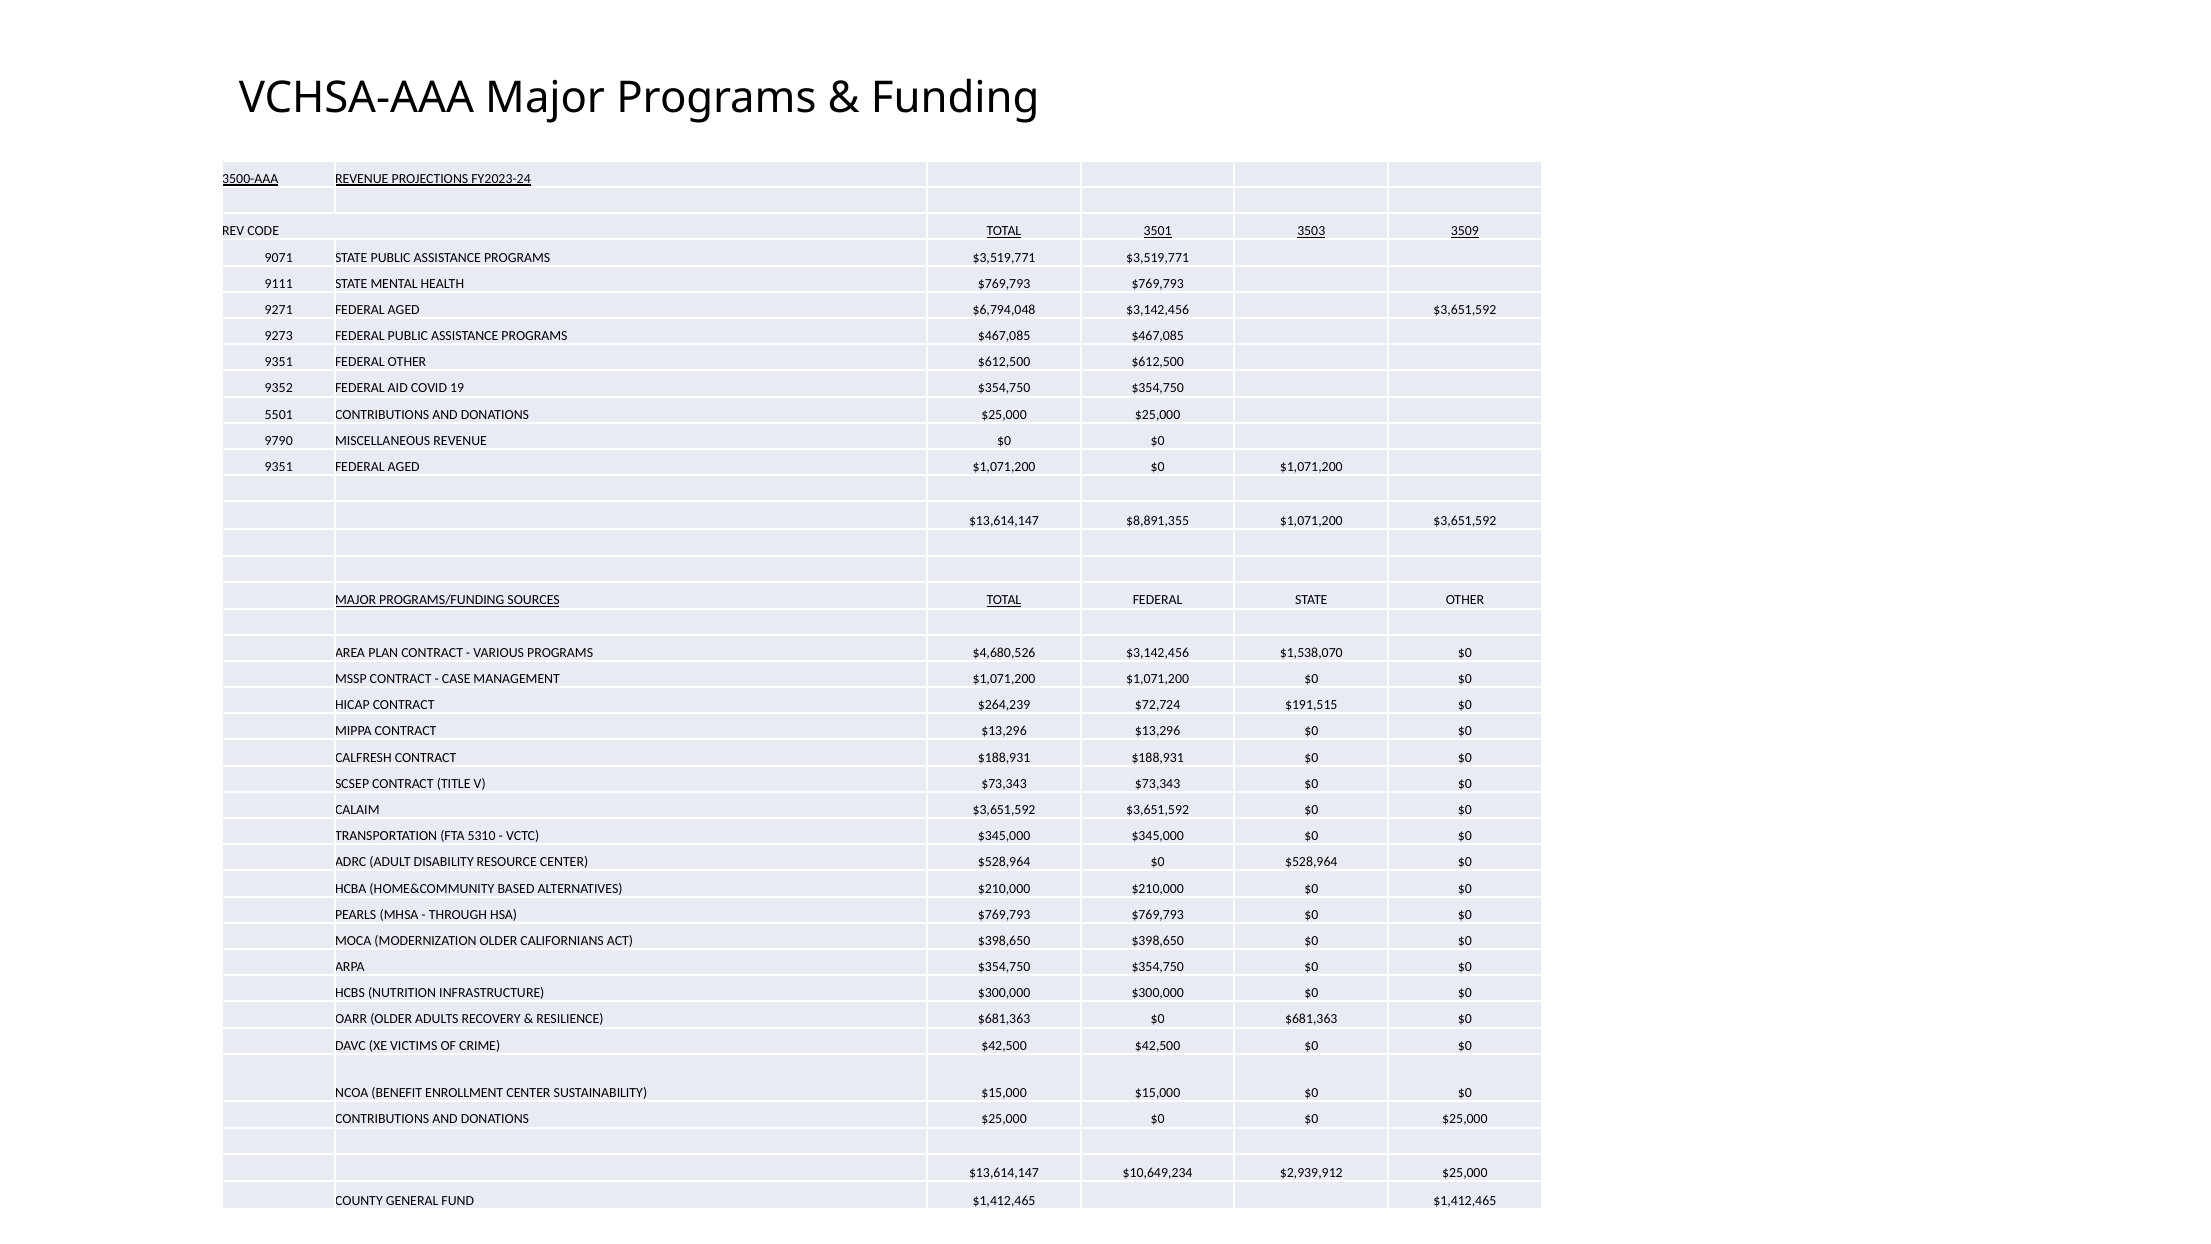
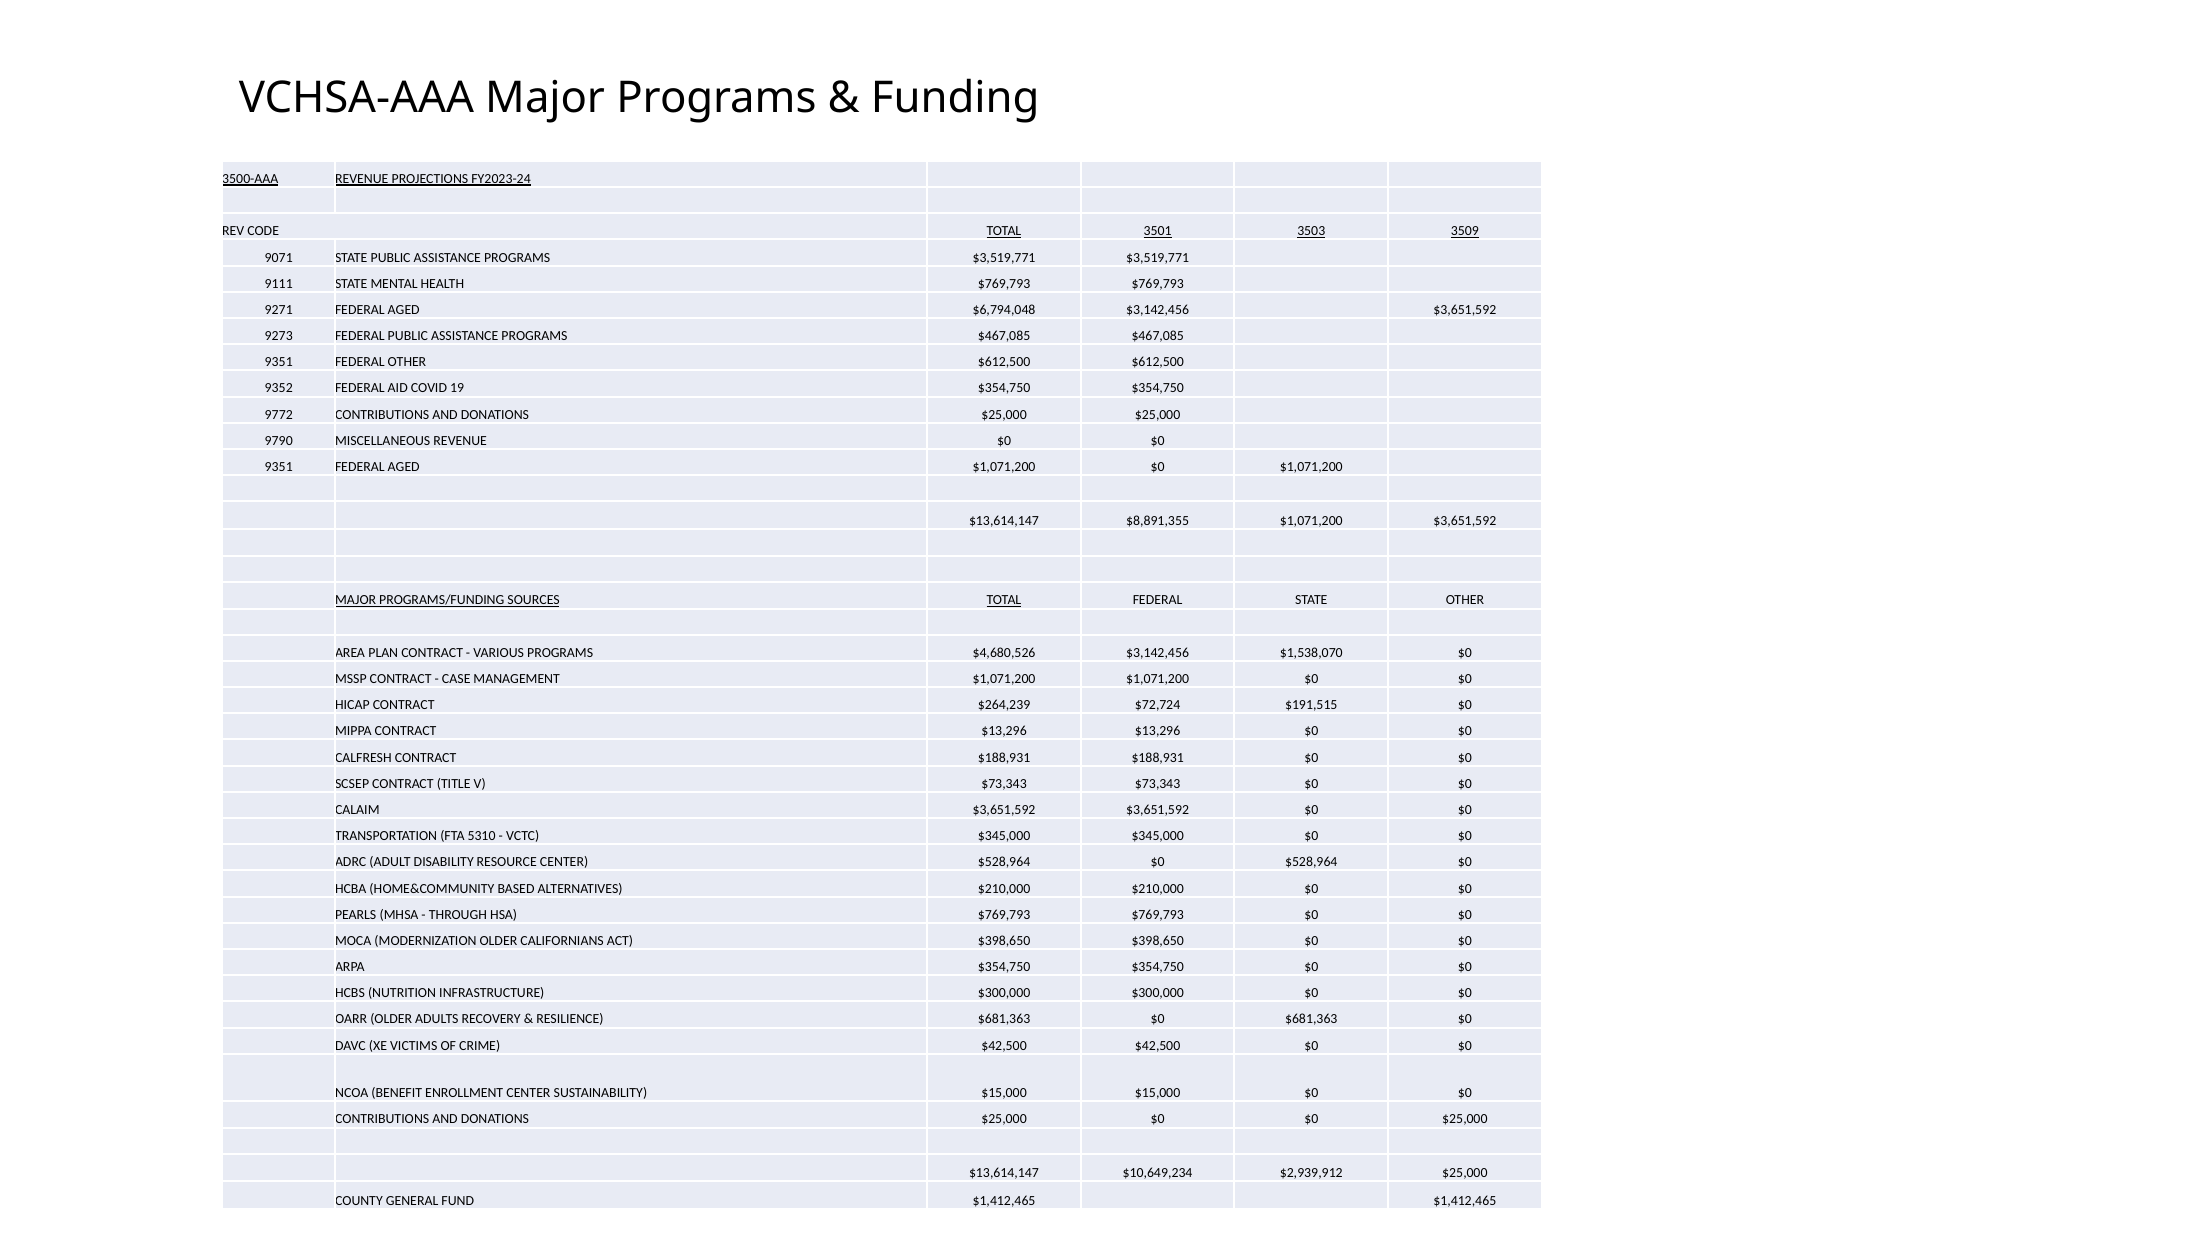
5501: 5501 -> 9772 (279, 414)
